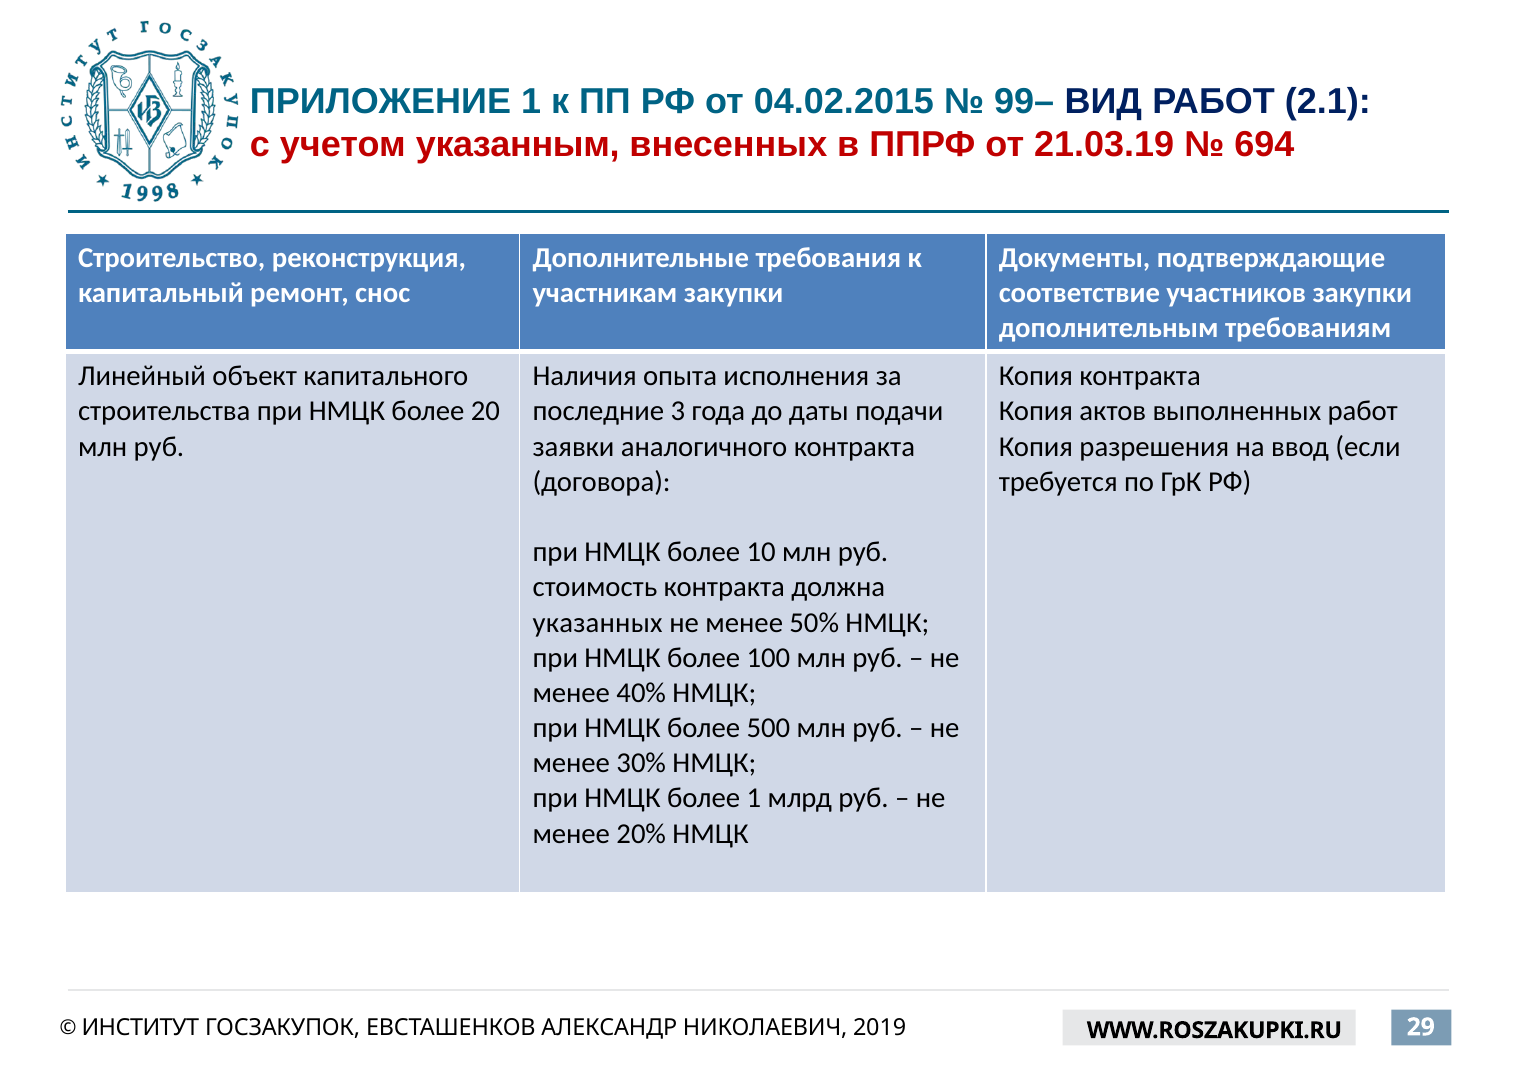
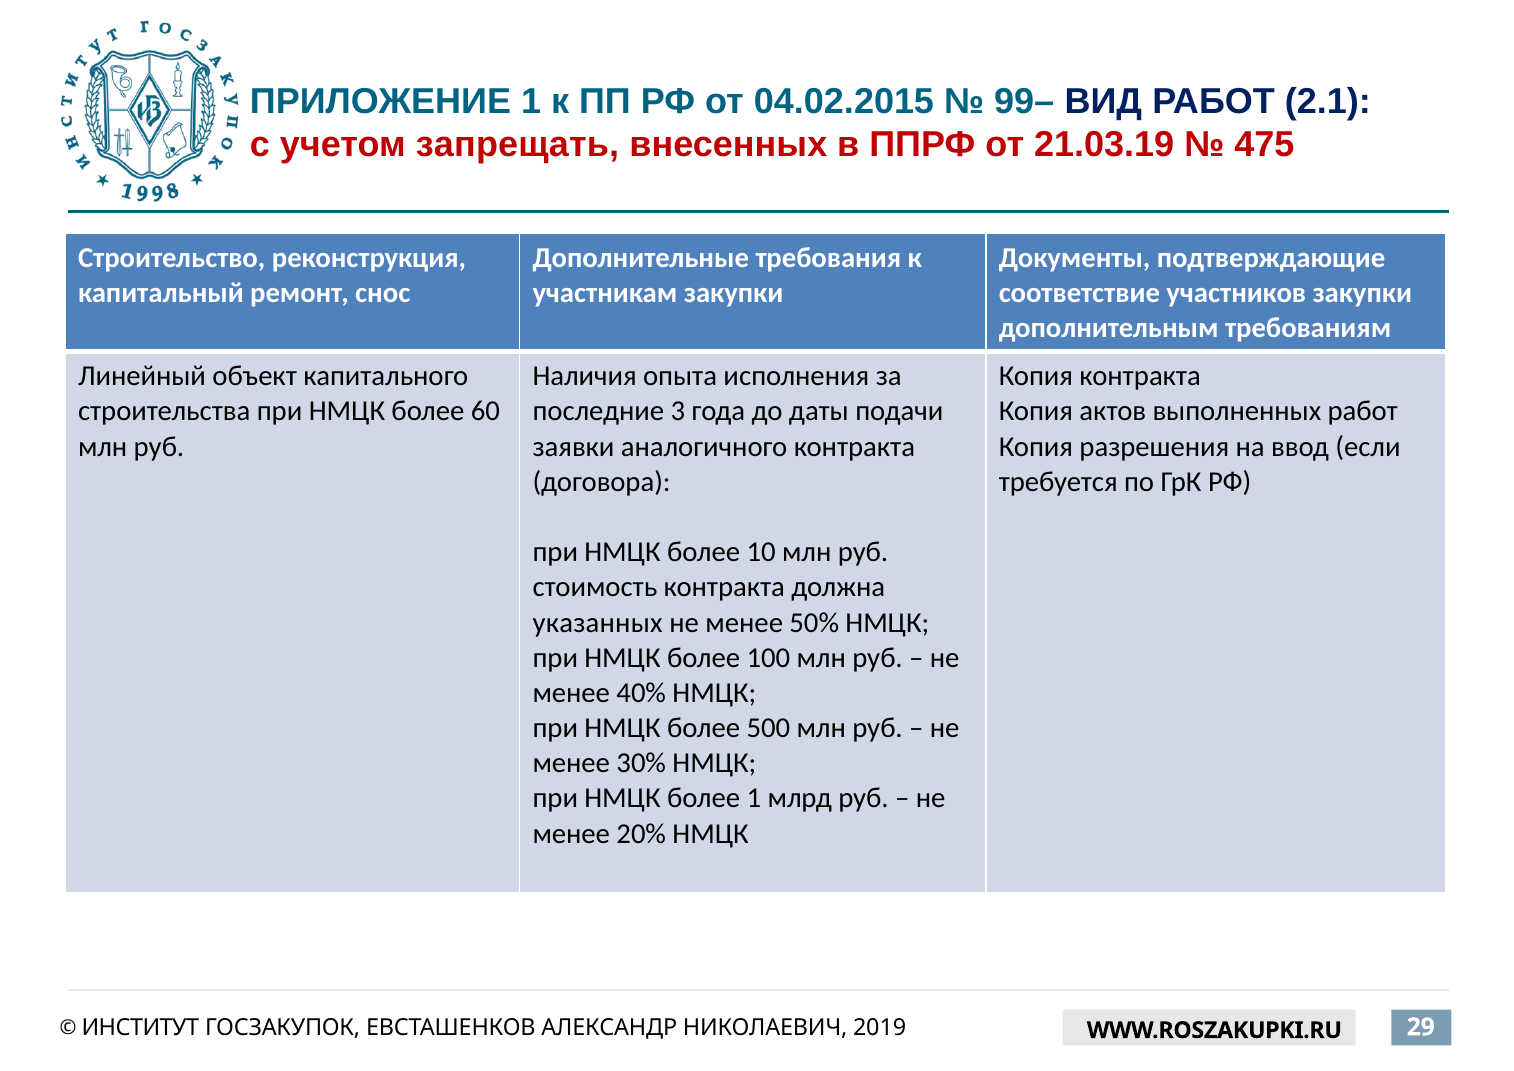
указанным: указанным -> запрещать (517, 145)
694: 694 -> 475 (1264, 145)
20: 20 -> 60 (485, 411)
